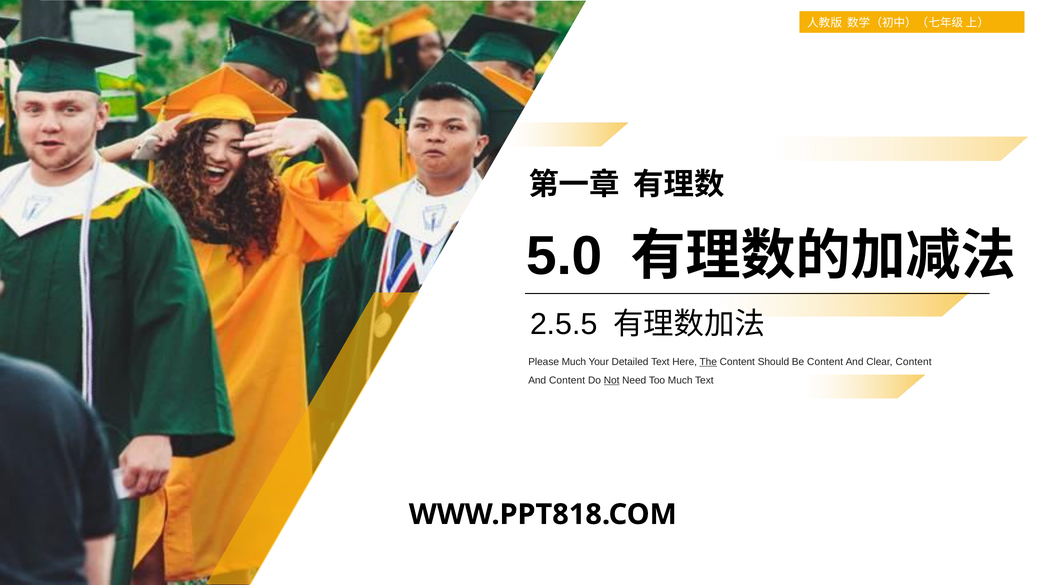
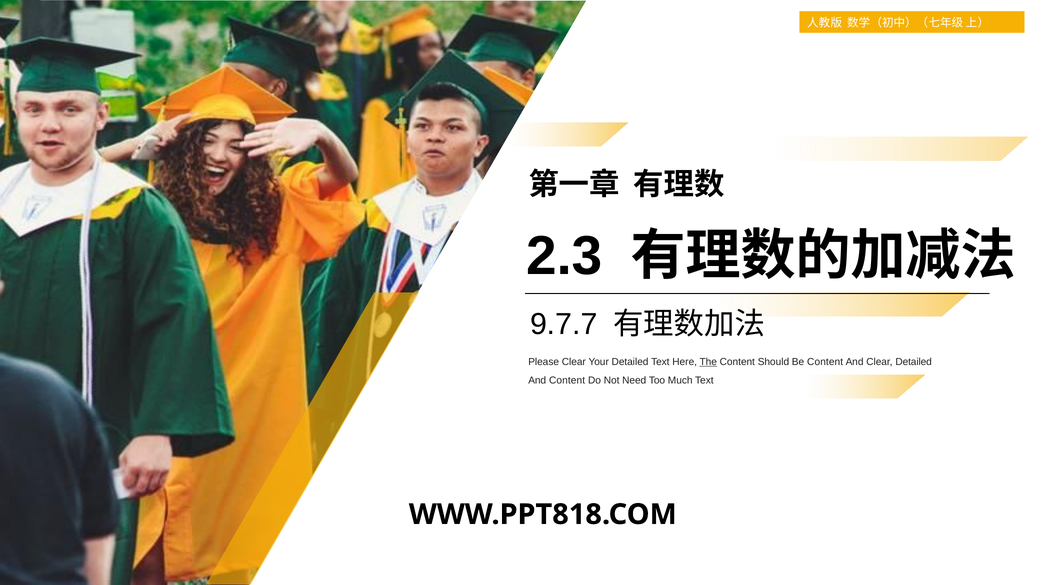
5.0: 5.0 -> 2.3 (564, 256)
2.5.5: 2.5.5 -> 9.7.7 (564, 324)
Please Much: Much -> Clear (574, 362)
Clear Content: Content -> Detailed (914, 362)
Not underline: present -> none (612, 381)
